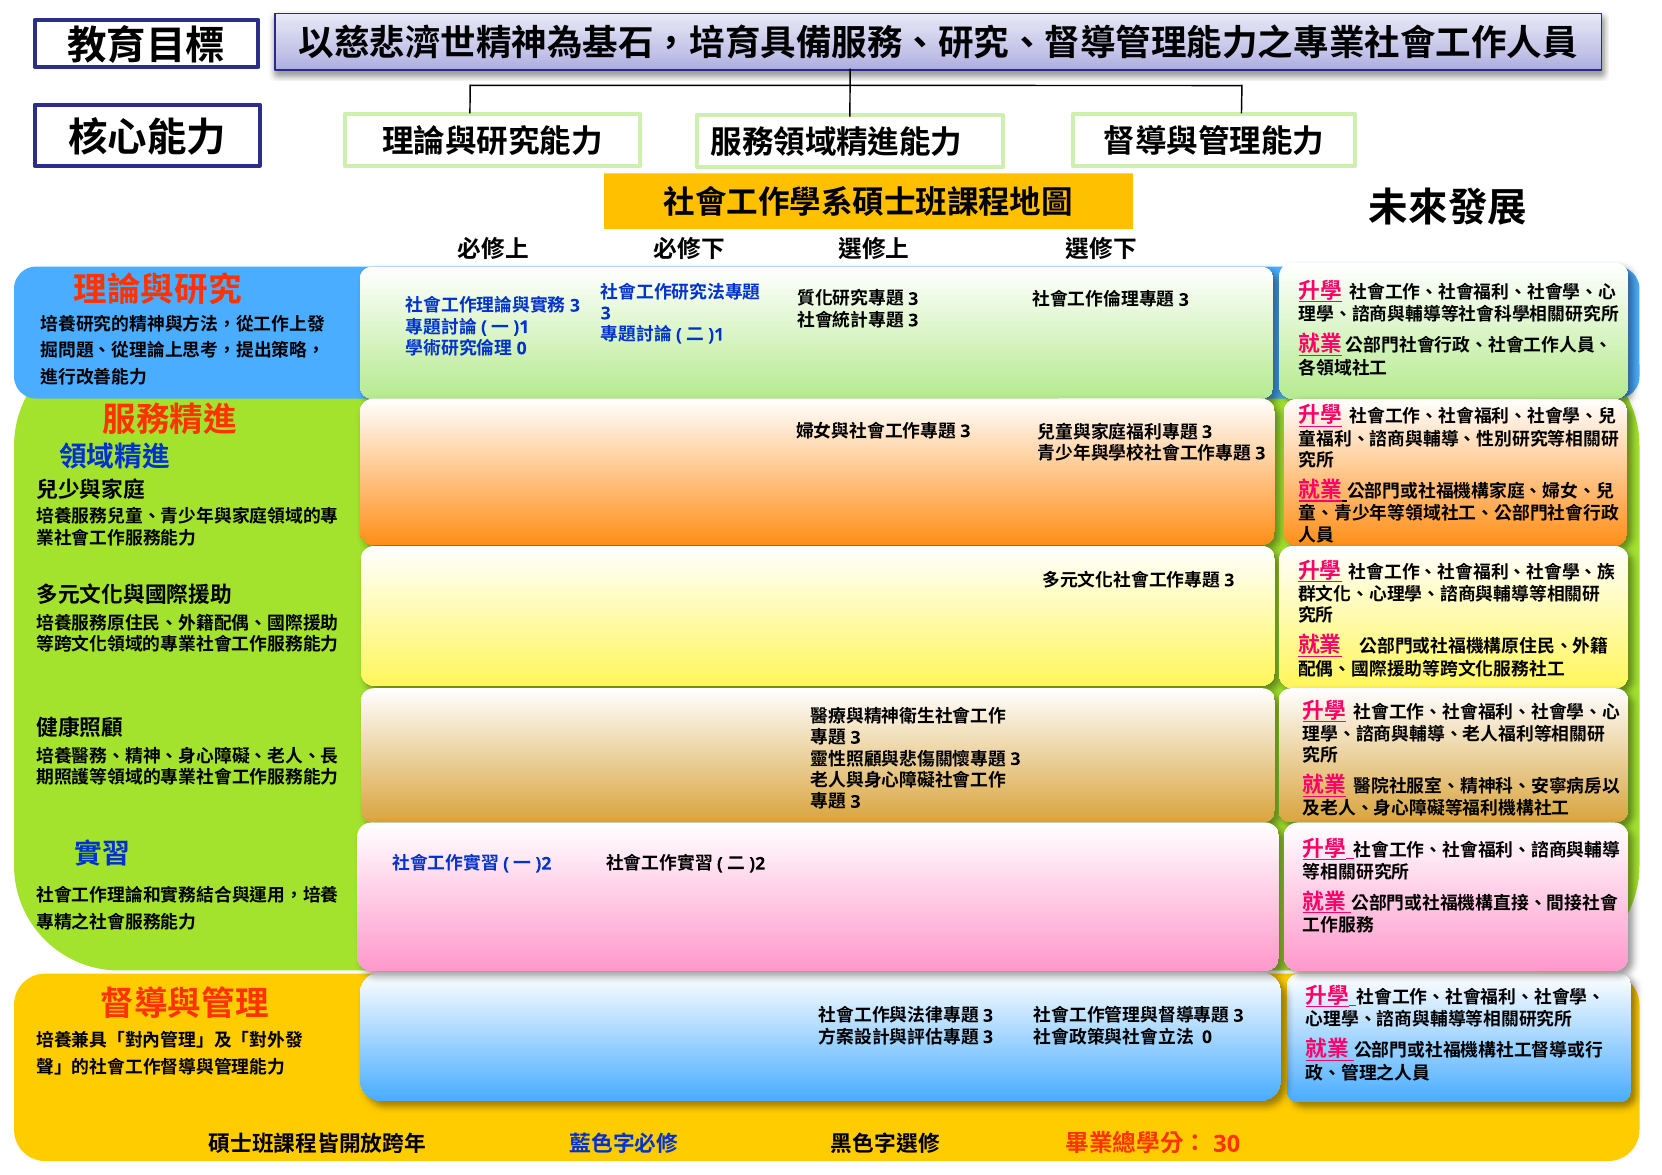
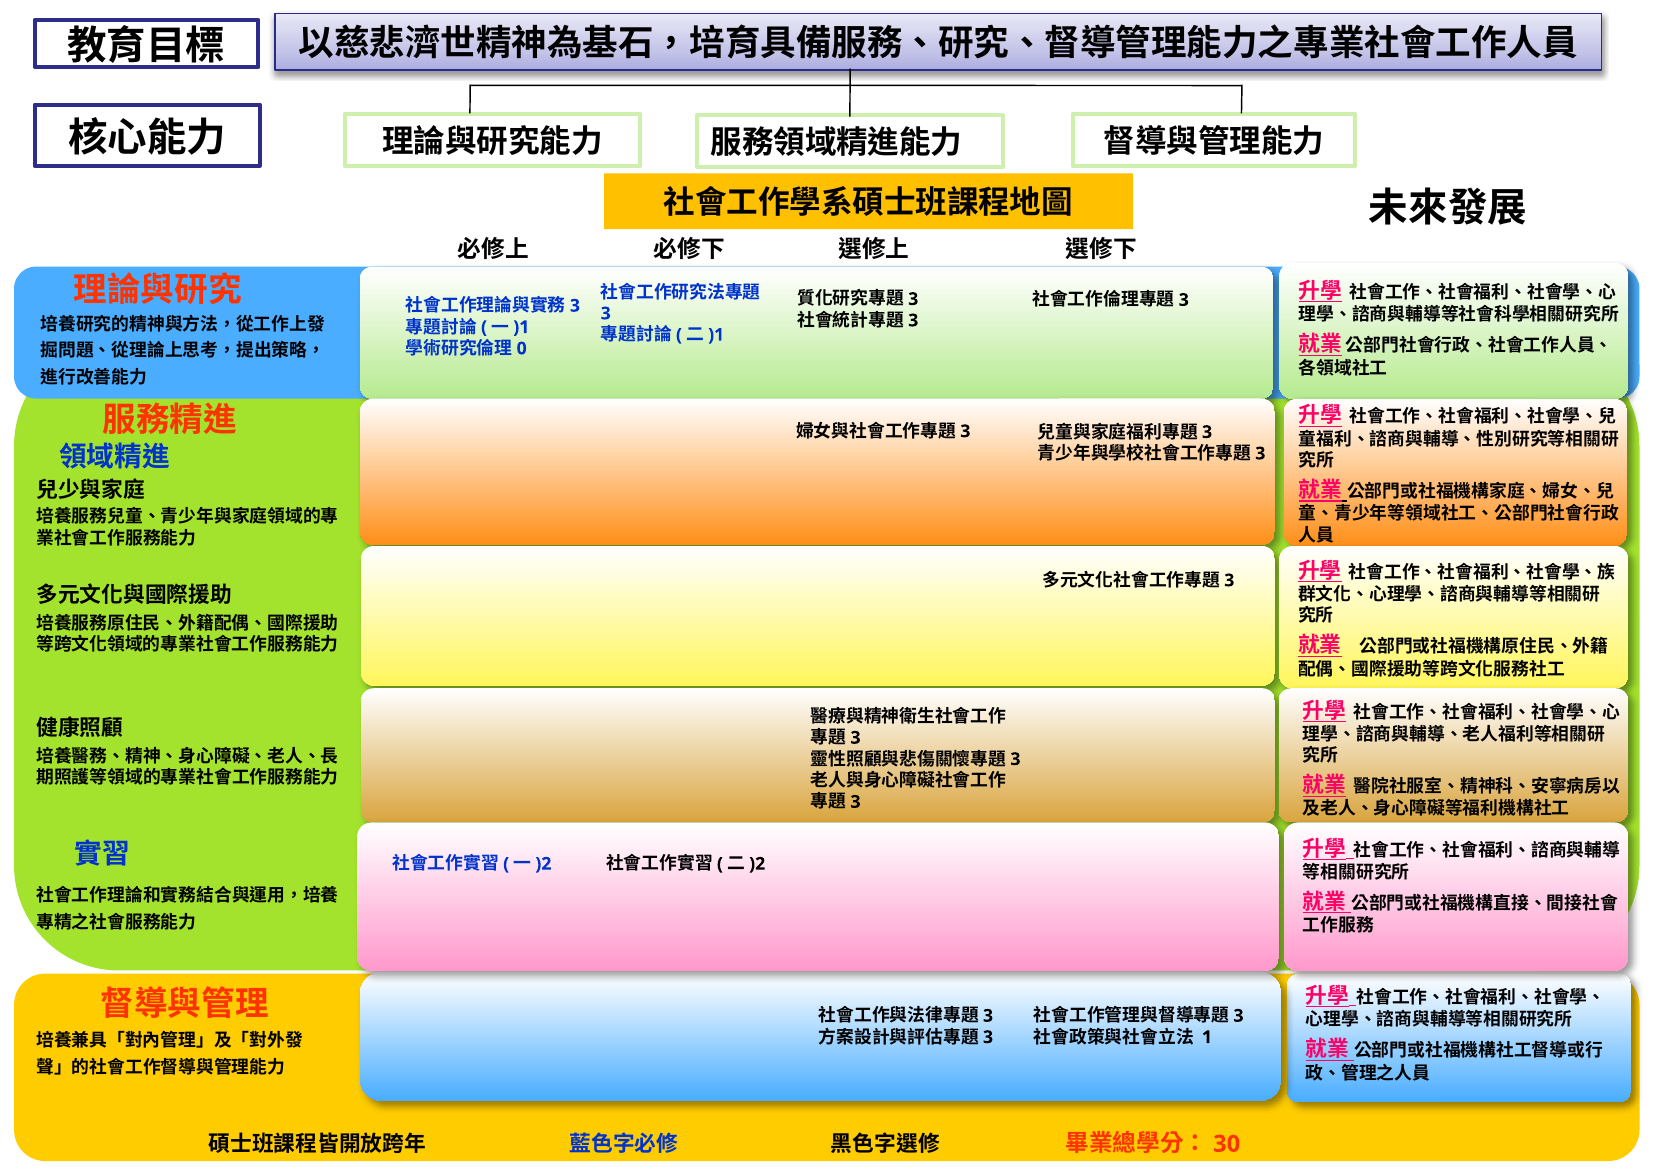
0: 0 -> 1 (1207, 1037)
